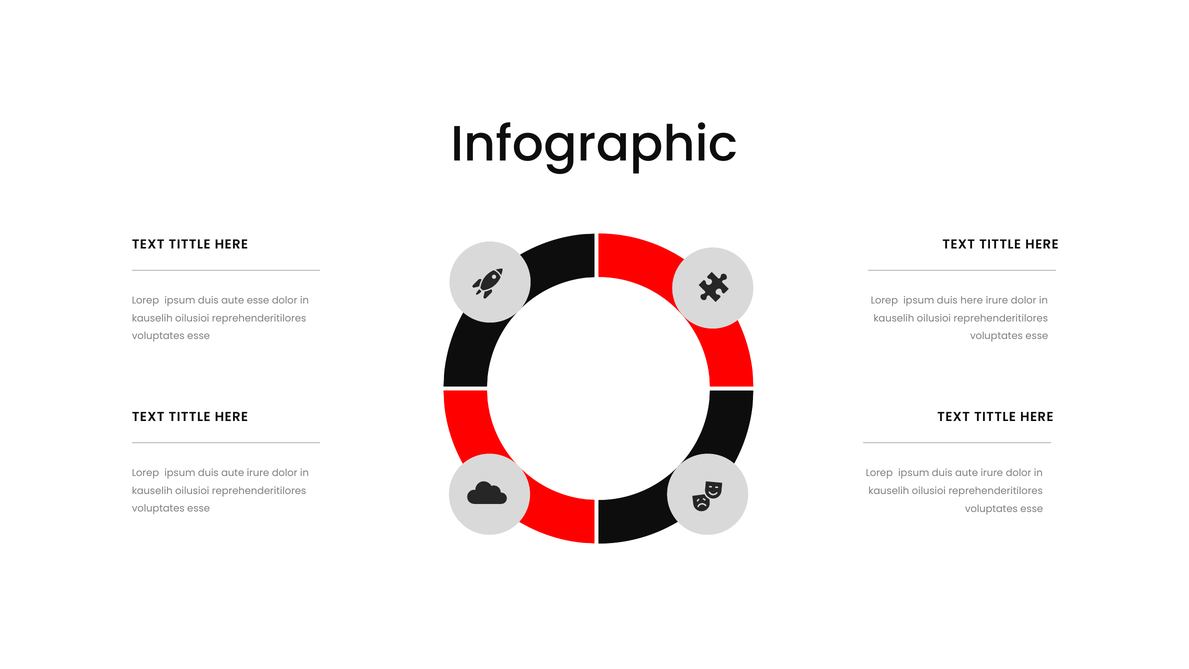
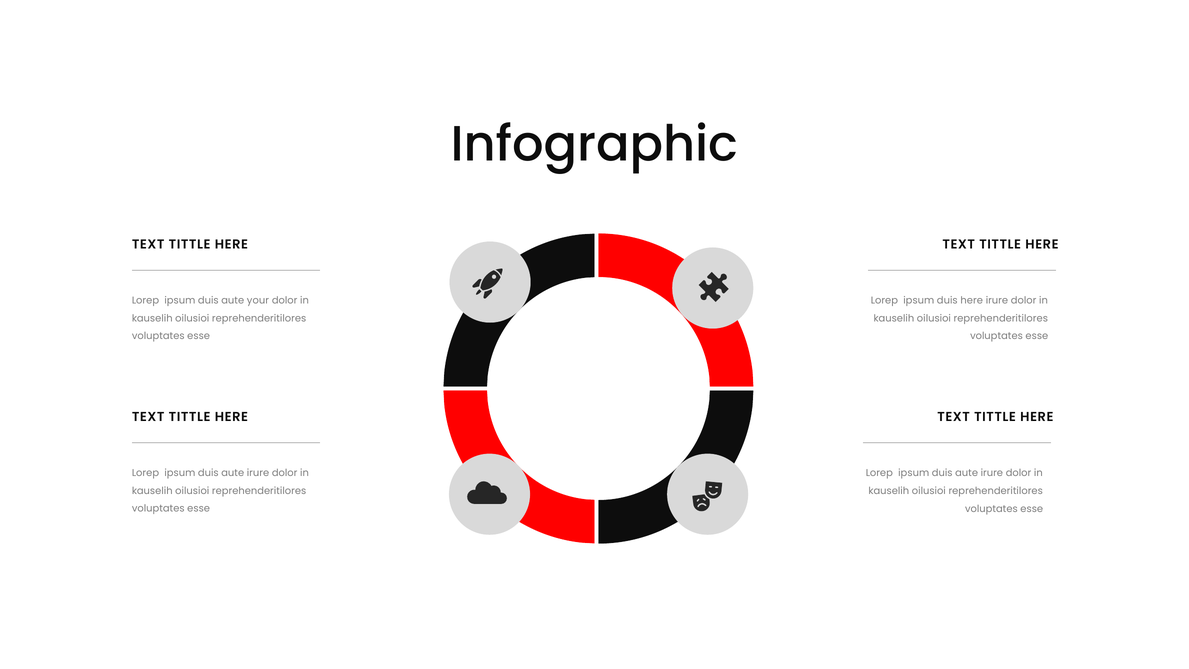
aute esse: esse -> your (258, 301)
